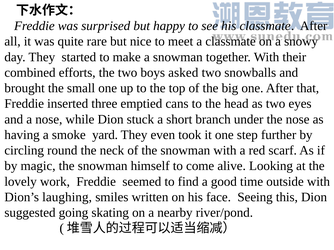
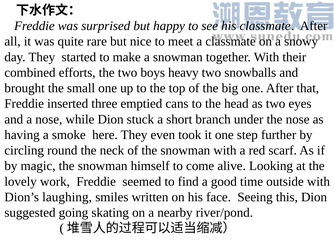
asked: asked -> heavy (183, 73)
yard: yard -> here (105, 135)
